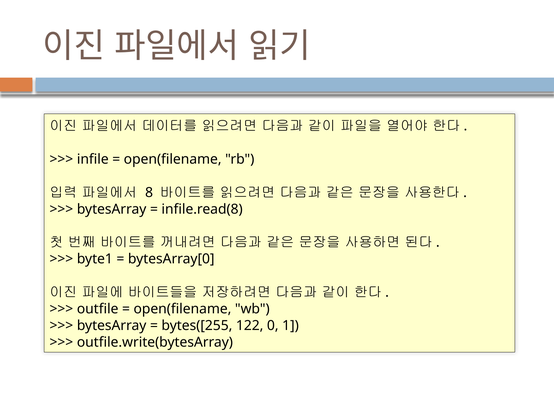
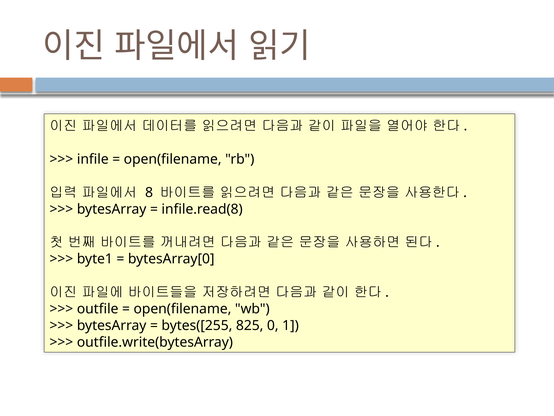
122: 122 -> 825 (250, 325)
